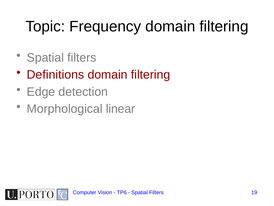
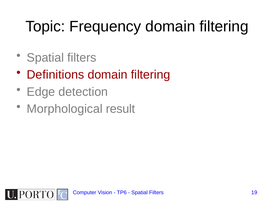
linear: linear -> result (121, 109)
